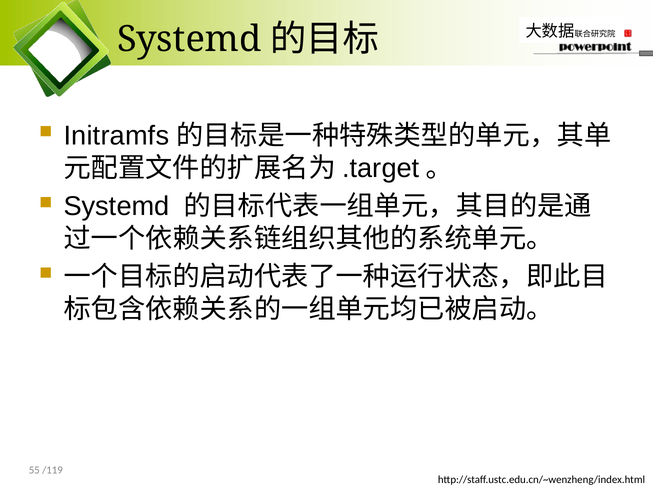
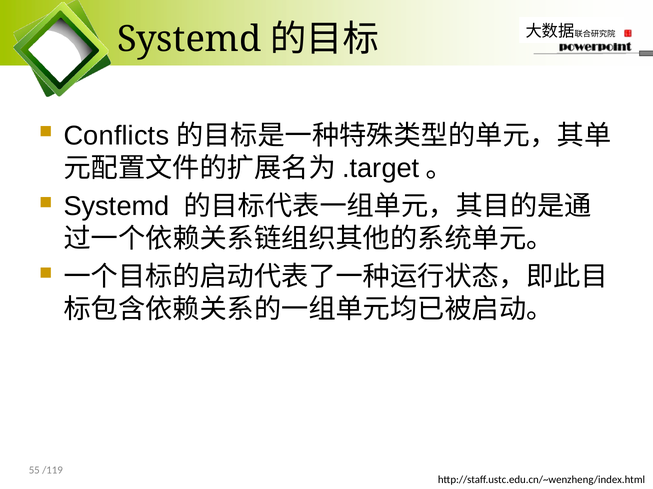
Initramfs: Initramfs -> Conflicts (116, 136)
